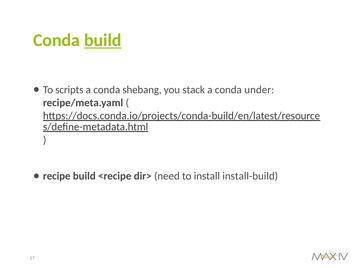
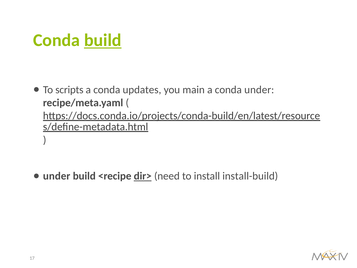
shebang: shebang -> updates (142, 90)
stack: stack -> main (194, 90)
recipe: recipe -> under (57, 176)
dir> underline: none -> present (143, 176)
